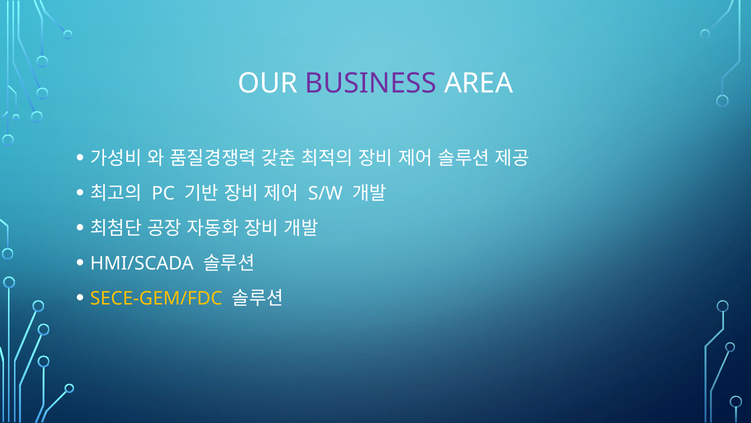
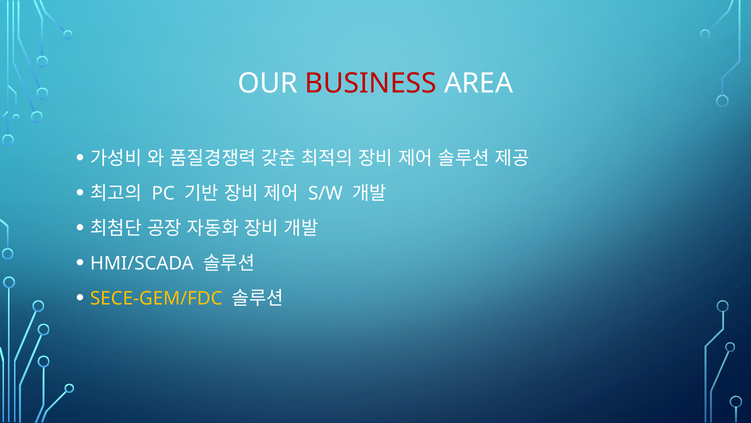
BUSINESS colour: purple -> red (371, 83)
